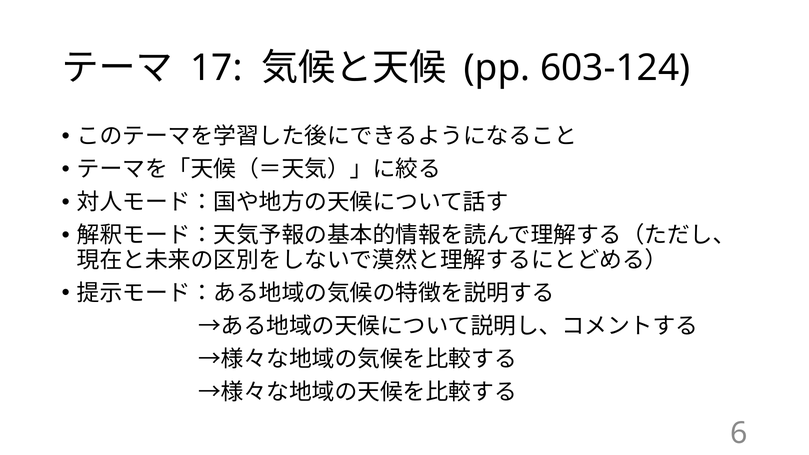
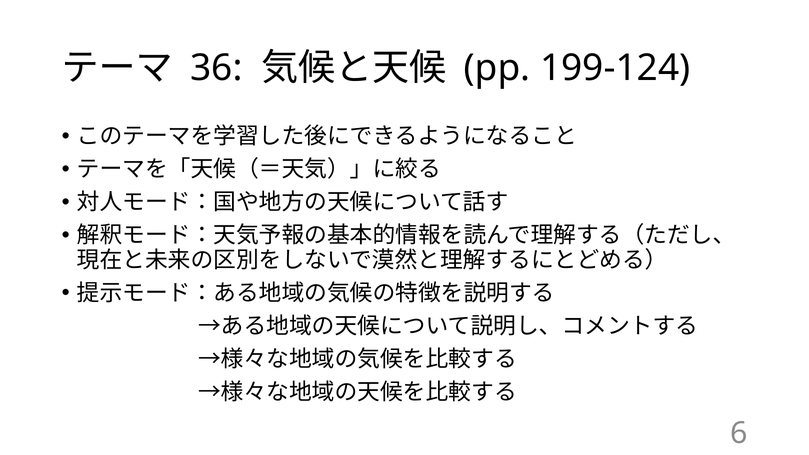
17: 17 -> 36 (216, 68)
603-124: 603-124 -> 199-124 (615, 68)
